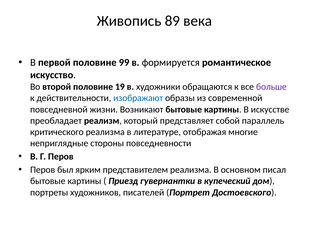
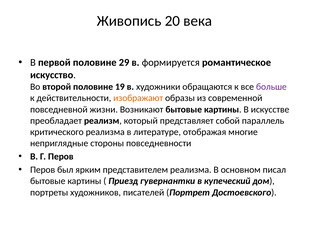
89: 89 -> 20 (172, 21)
99: 99 -> 29 (124, 63)
изображают colour: blue -> orange (138, 98)
